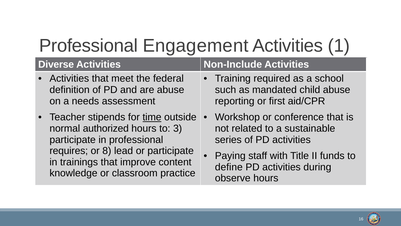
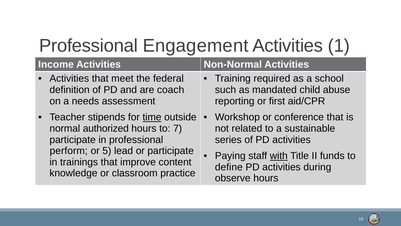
Diverse: Diverse -> Income (56, 64)
Non-Include: Non-Include -> Non-Normal (233, 64)
are abuse: abuse -> coach (171, 90)
3: 3 -> 7 (178, 128)
requires: requires -> perform (69, 151)
8: 8 -> 5 (107, 151)
with underline: none -> present (279, 156)
